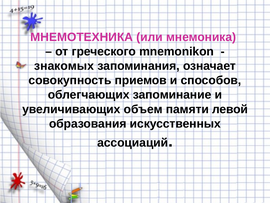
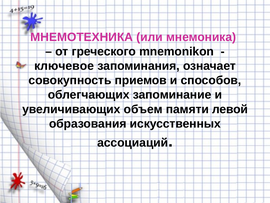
знакомых: знакомых -> ключевое (64, 66)
